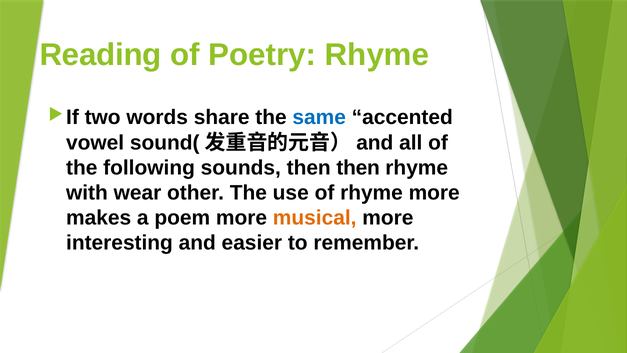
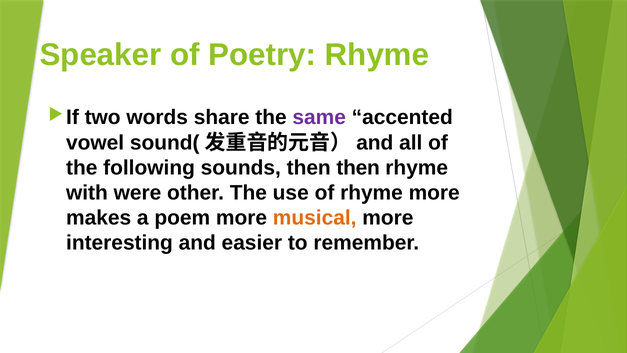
Reading: Reading -> Speaker (100, 55)
same colour: blue -> purple (319, 117)
wear: wear -> were (138, 193)
